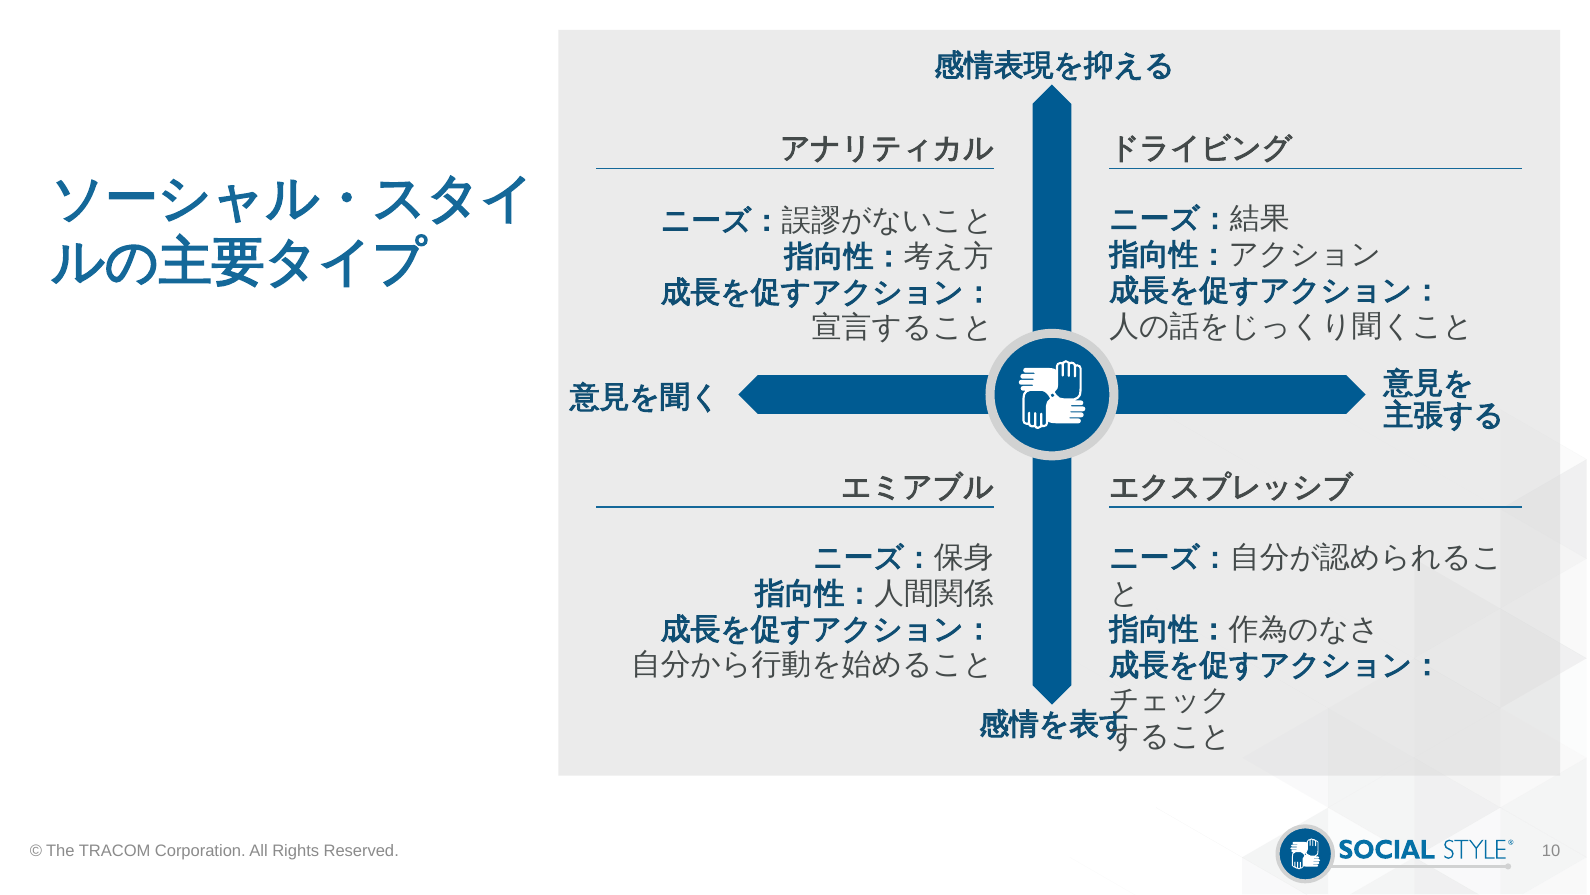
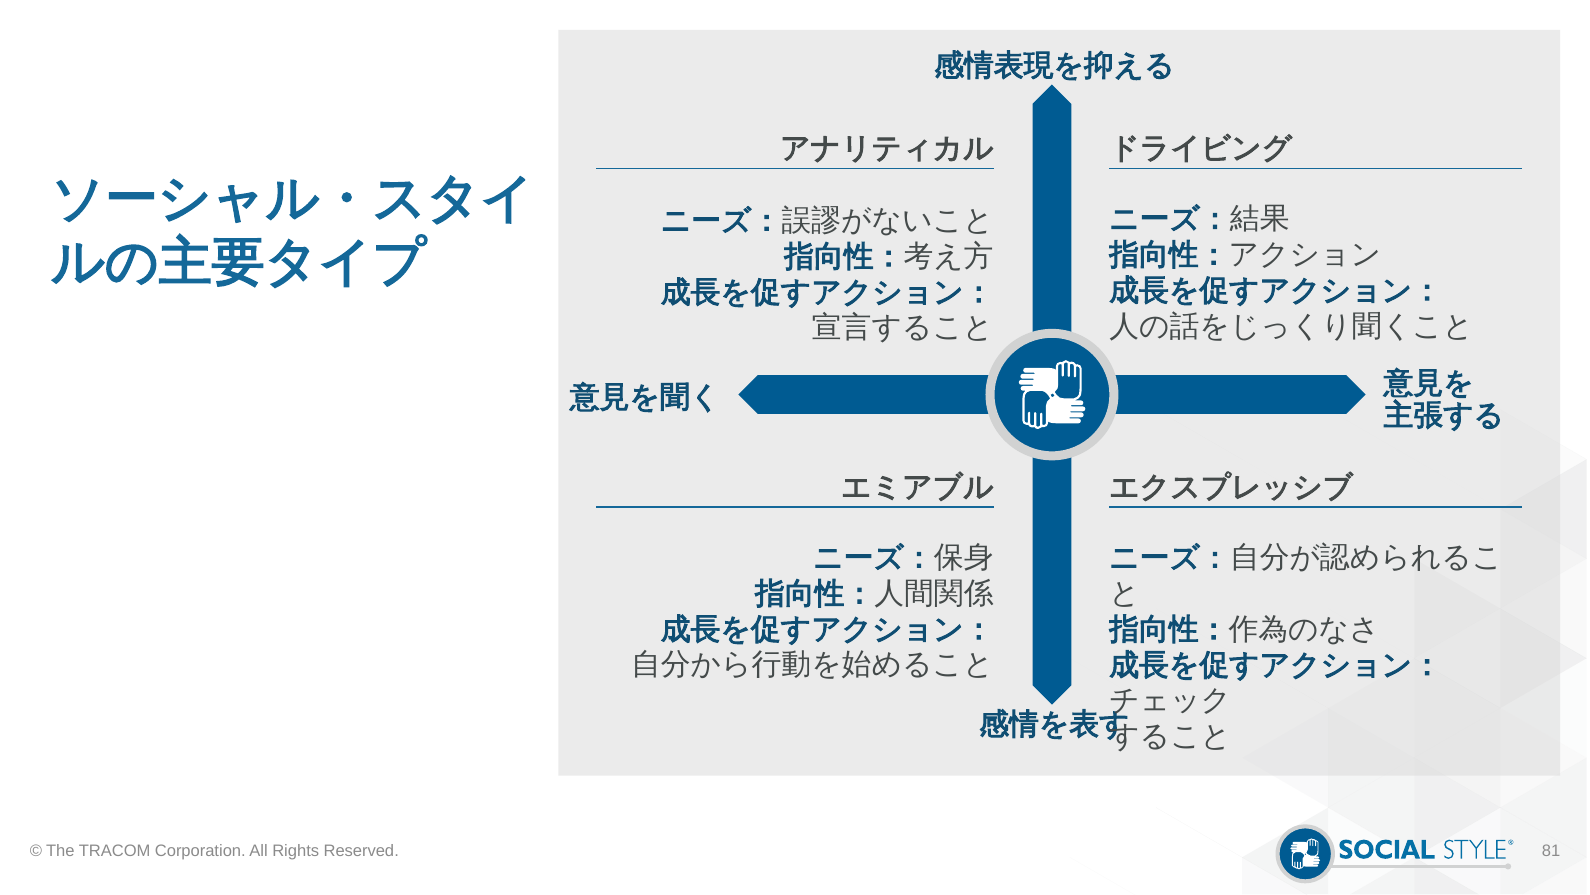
10: 10 -> 81 (1551, 851)
